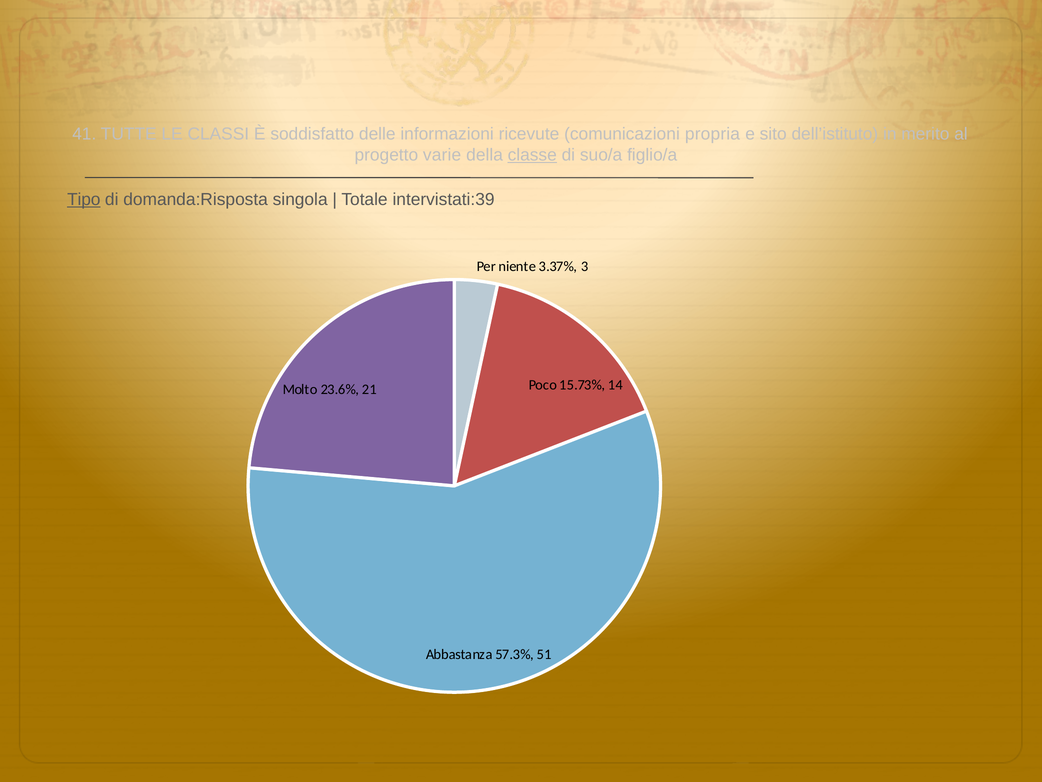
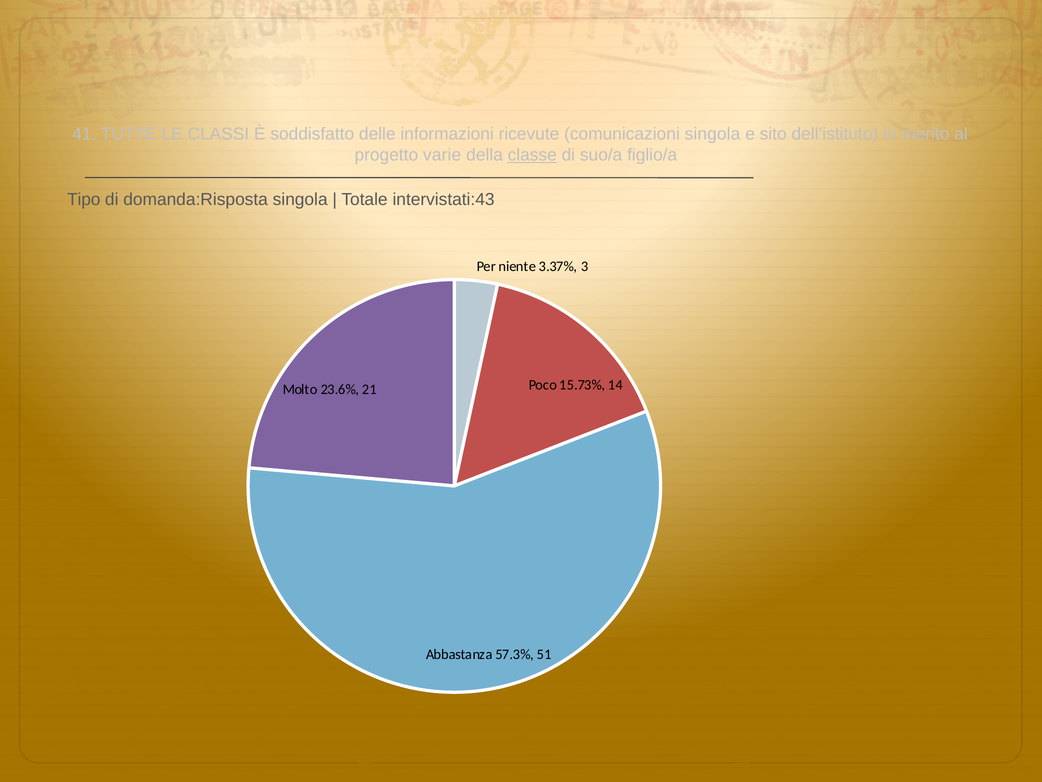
comunicazioni propria: propria -> singola (713, 134)
Tipo underline: present -> none (84, 199)
intervistati:39: intervistati:39 -> intervistati:43 (444, 199)
